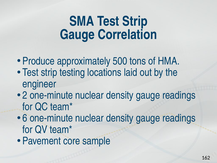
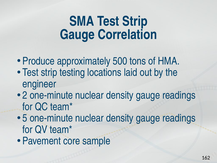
6: 6 -> 5 (25, 118)
